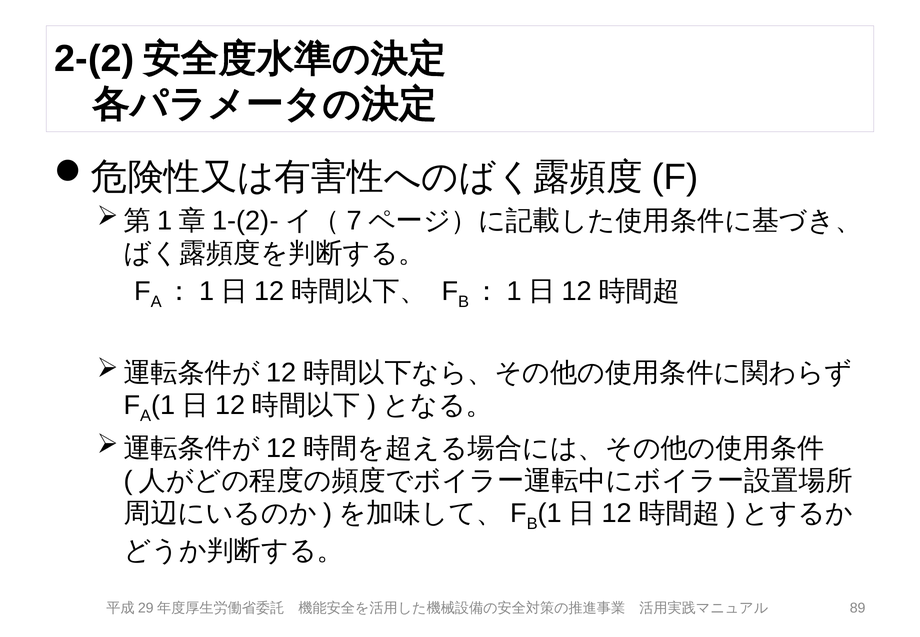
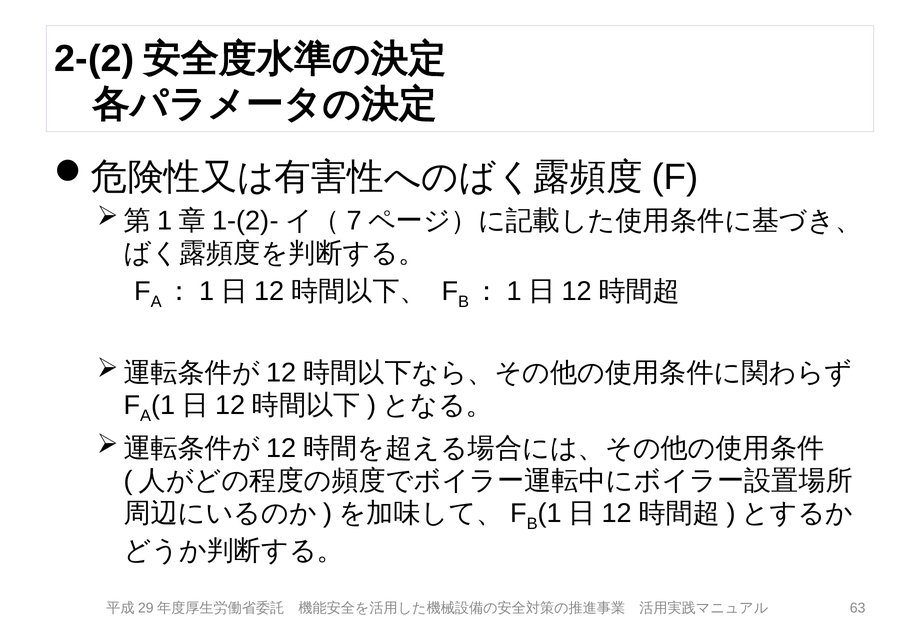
89: 89 -> 63 (858, 608)
